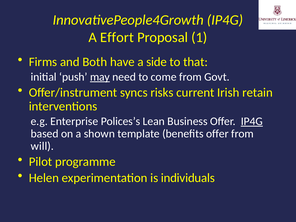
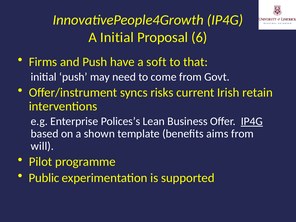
A Effort: Effort -> Initial (117, 37)
1: 1 -> 6 (199, 37)
and Both: Both -> Push (95, 62)
side: side -> soft (156, 62)
may underline: present -> none (100, 77)
benefits offer: offer -> aims (217, 134)
Helen: Helen -> Public (44, 178)
individuals: individuals -> supported (188, 178)
